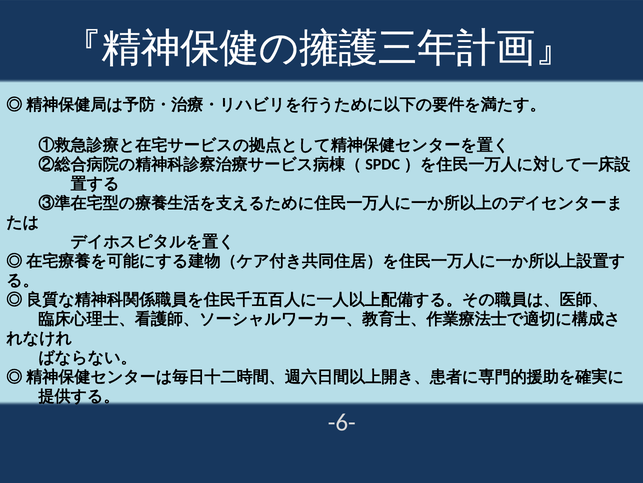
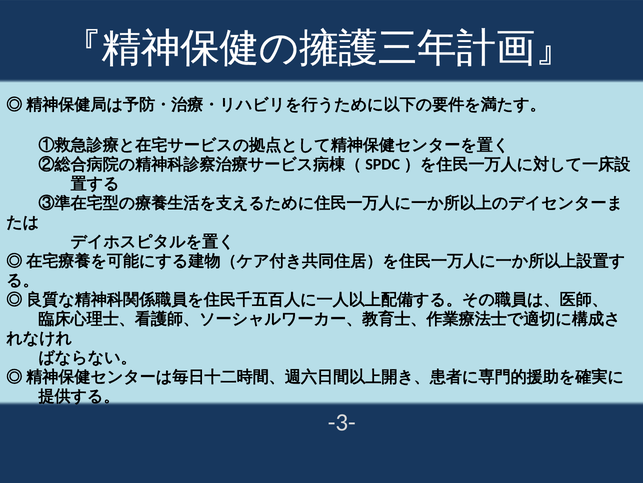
-6-: -6- -> -3- (342, 422)
